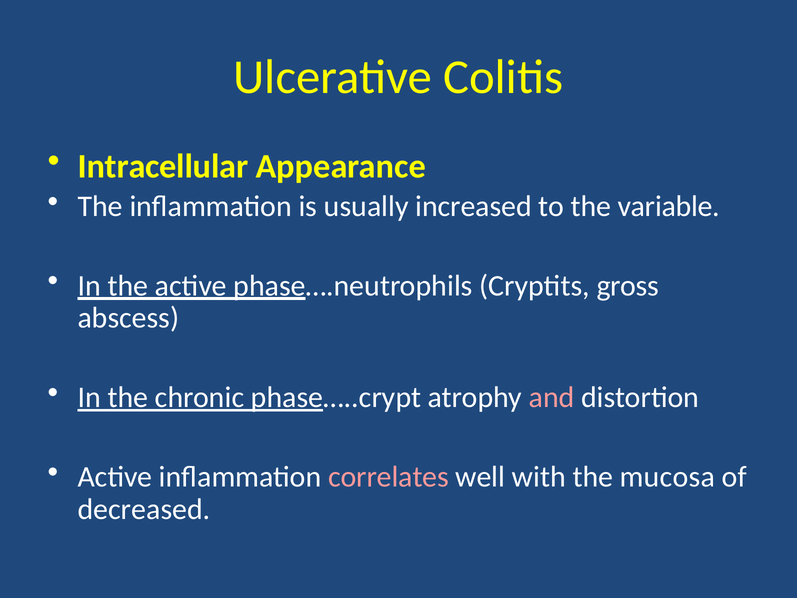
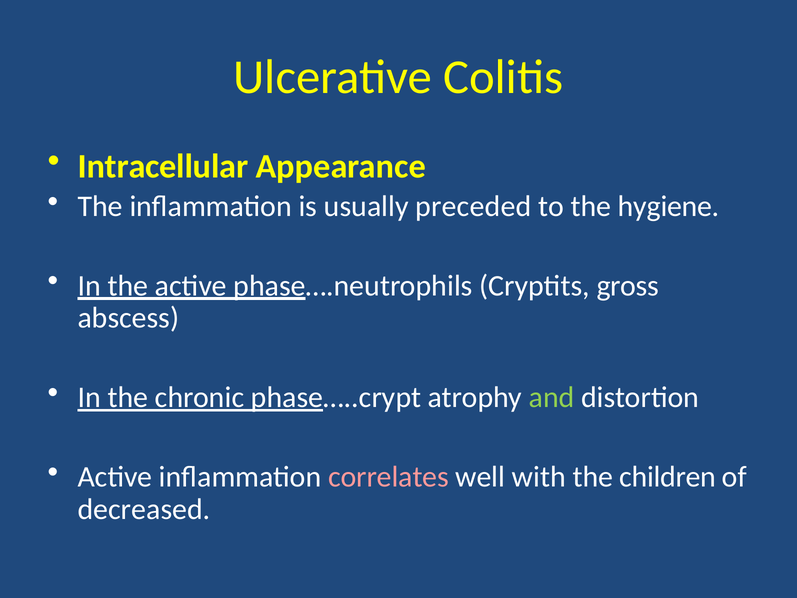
increased: increased -> preceded (473, 206)
variable: variable -> hygiene (669, 206)
and colour: pink -> light green (552, 397)
mucosa: mucosa -> children (668, 477)
